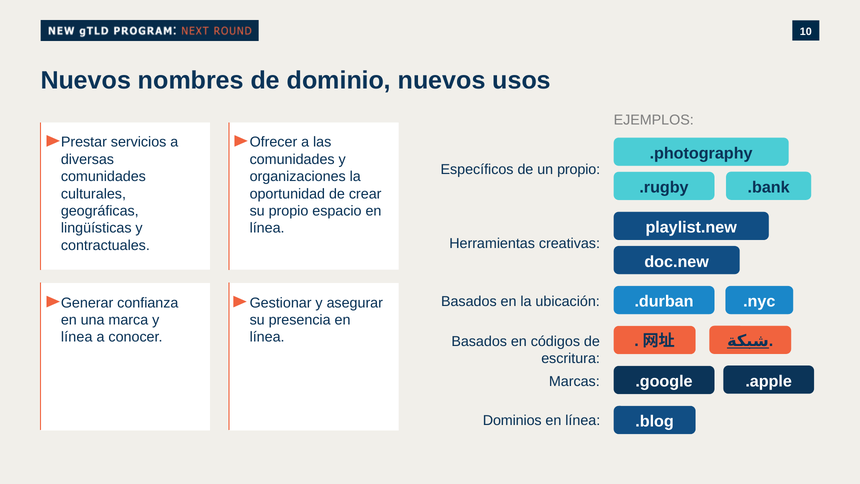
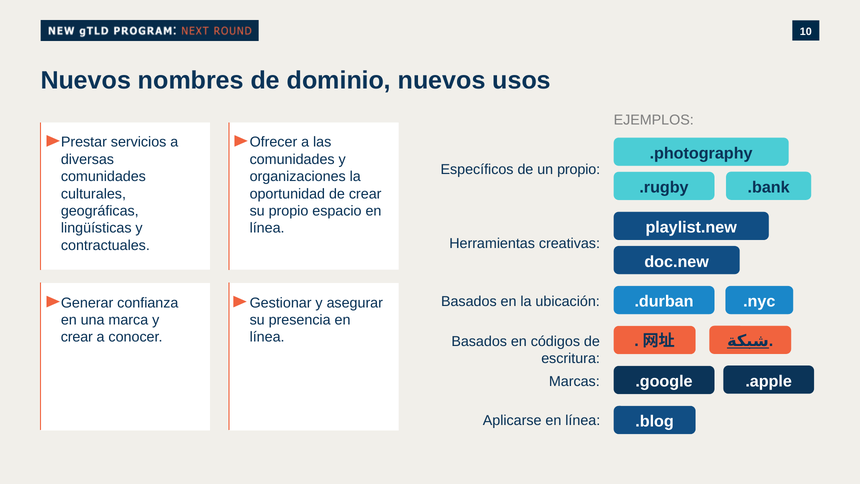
línea: línea -> crear (77, 337)
Dominios: Dominios -> Aplicarse (512, 421)
